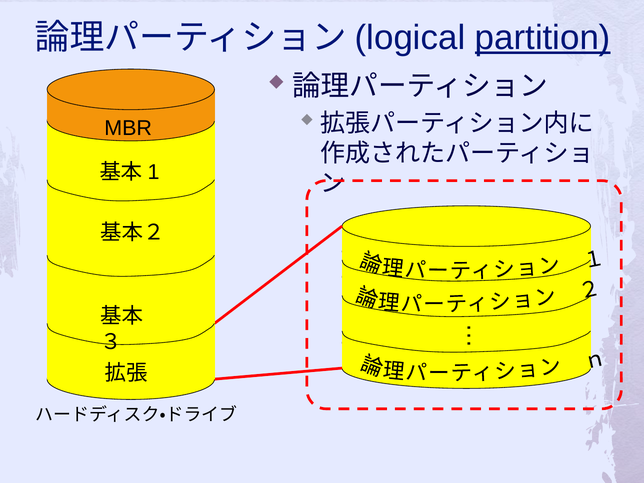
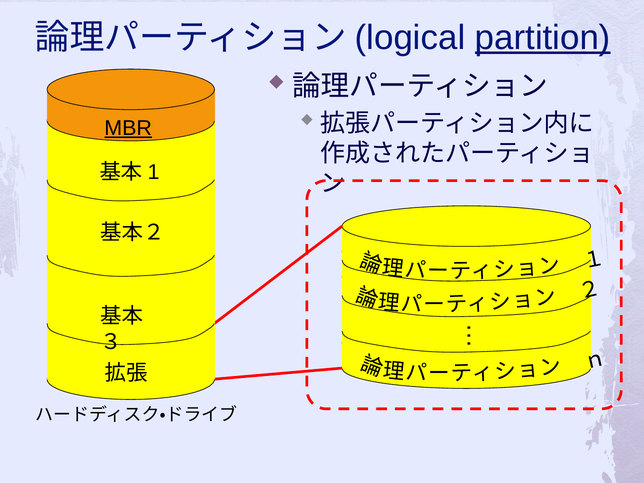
MBR underline: none -> present (128, 128)
